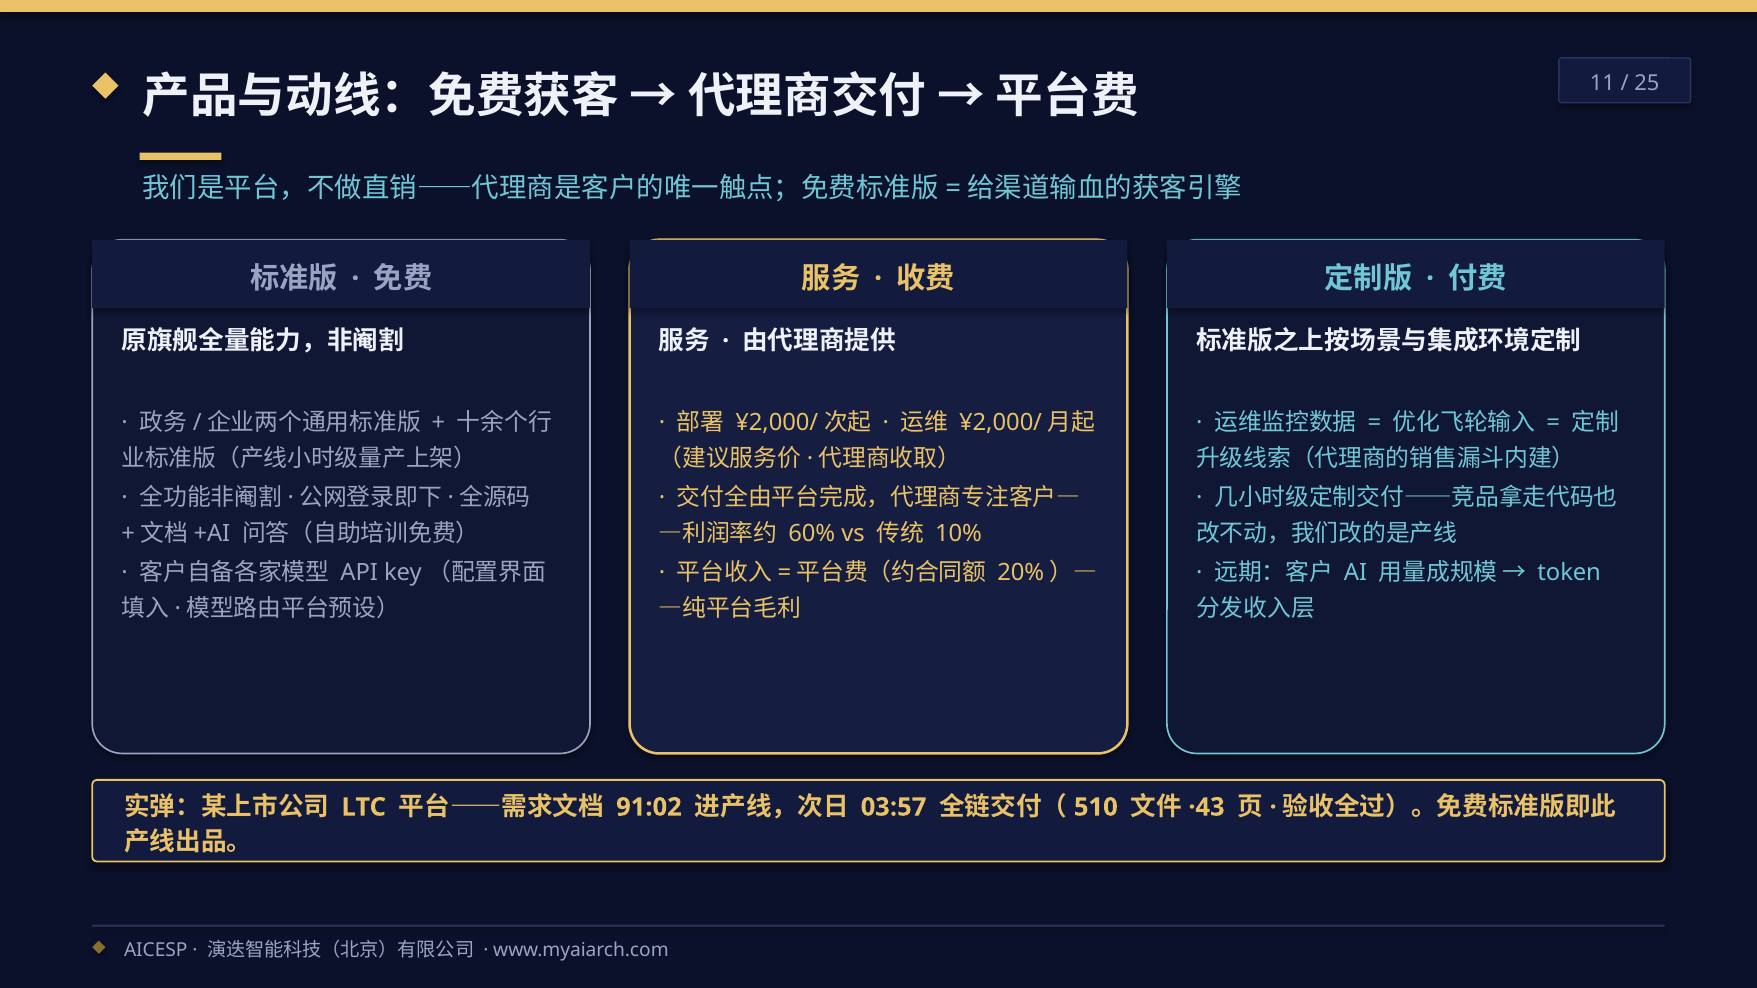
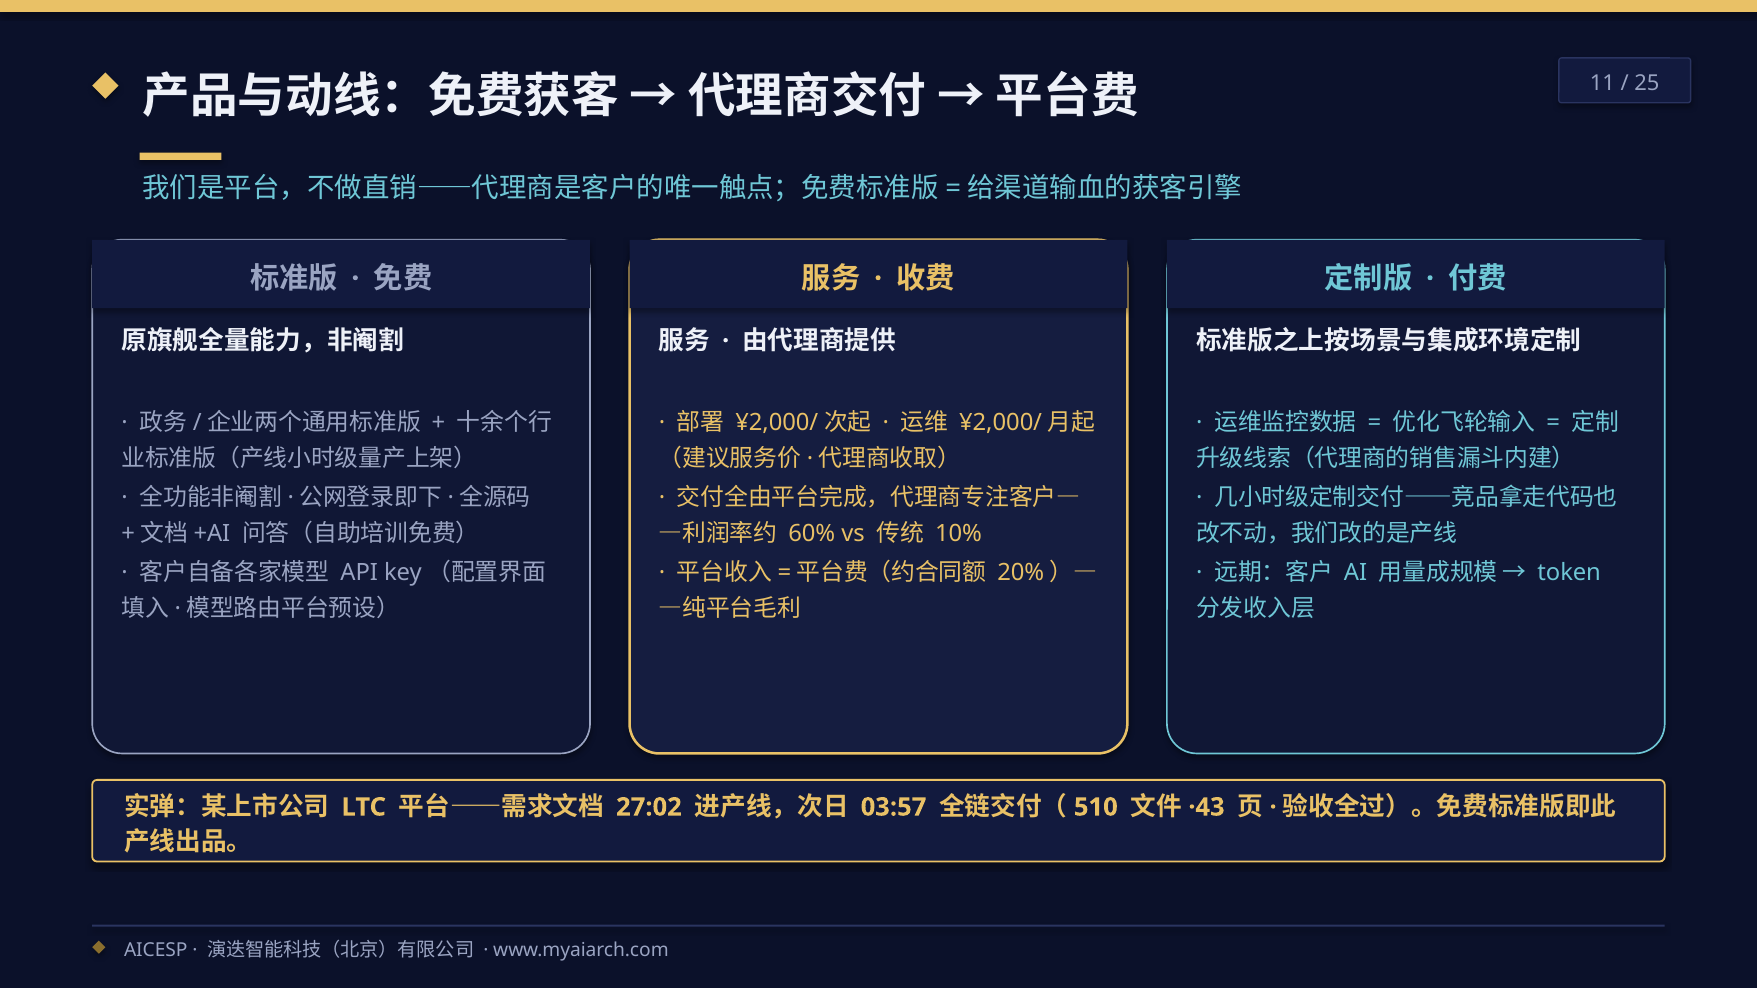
91:02: 91:02 -> 27:02 (649, 807)
